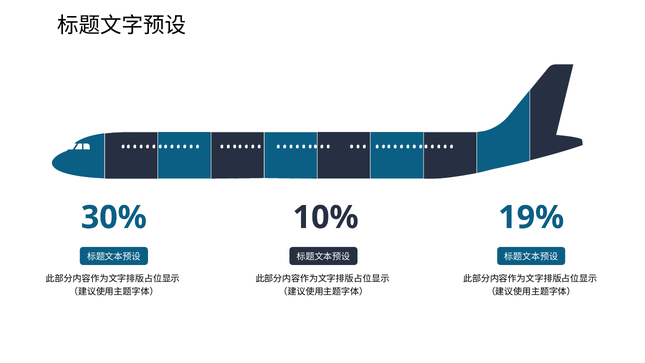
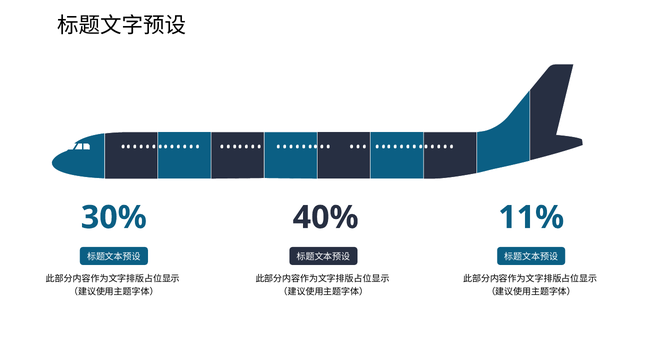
10%: 10% -> 40% (326, 217)
19%: 19% -> 11% (531, 217)
